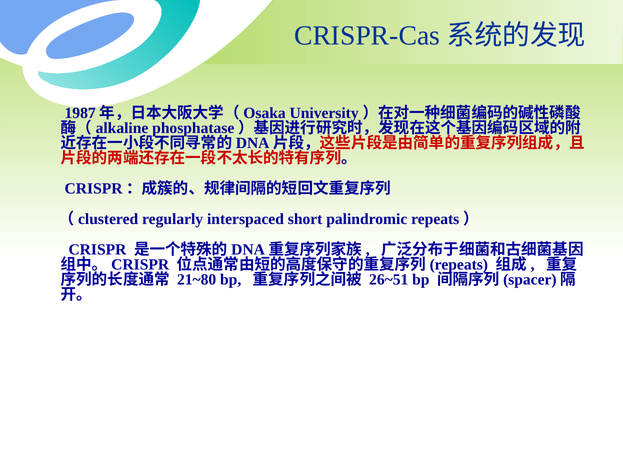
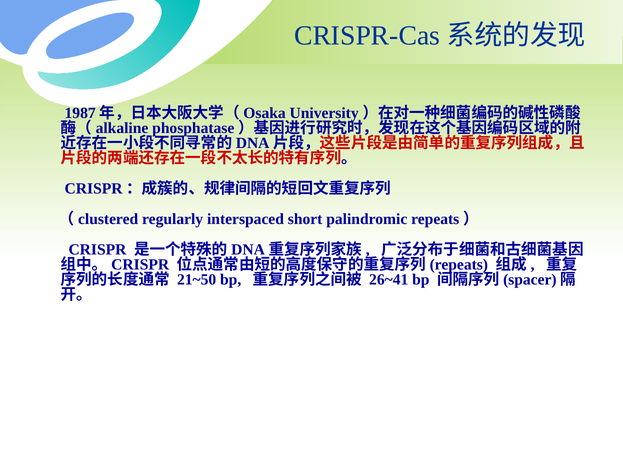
21~80: 21~80 -> 21~50 (197, 280)
26~51: 26~51 -> 26~41 (389, 280)
